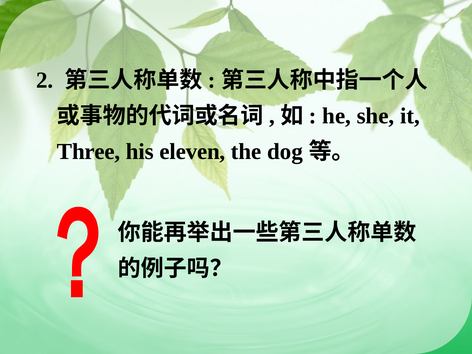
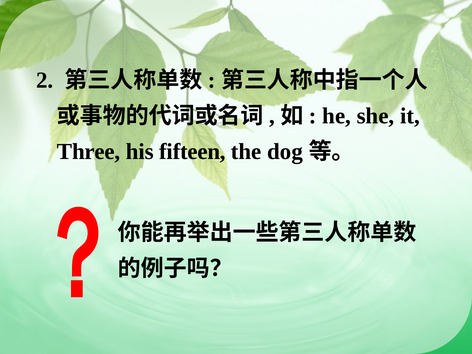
eleven: eleven -> fifteen (192, 152)
